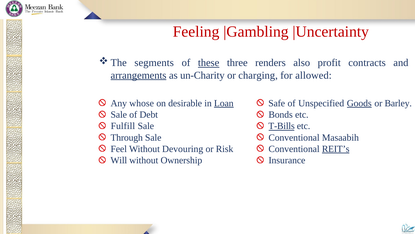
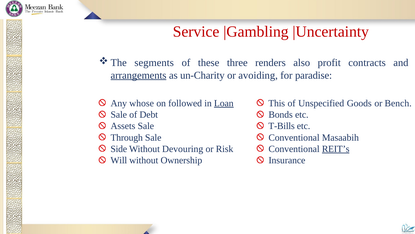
Feeling: Feeling -> Service (196, 32)
these underline: present -> none (209, 63)
charging: charging -> avoiding (258, 75)
allowed: allowed -> paradise (314, 75)
desirable: desirable -> followed (185, 103)
Safe: Safe -> This (277, 103)
Goods underline: present -> none (359, 103)
Barley: Barley -> Bench (398, 103)
Fulfill: Fulfill -> Assets (123, 126)
T-Bills underline: present -> none (282, 126)
Feel: Feel -> Side (119, 149)
